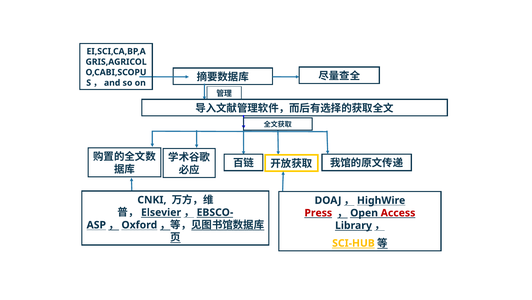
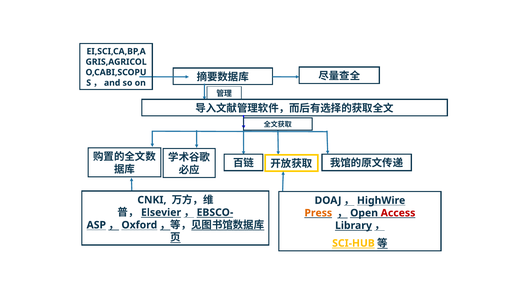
Press colour: red -> orange (318, 212)
